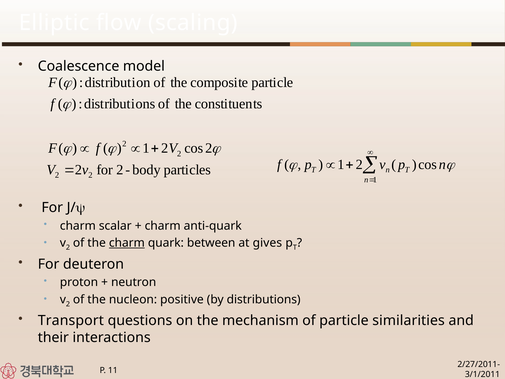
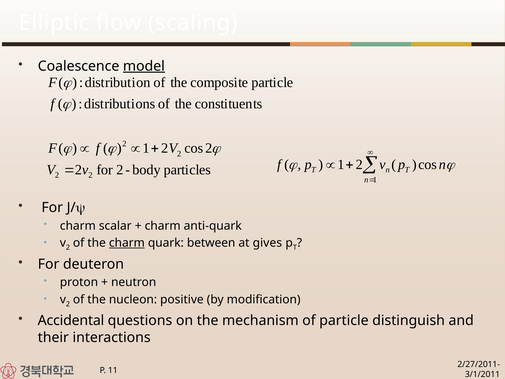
model underline: none -> present (144, 66)
distributions: distributions -> modification (264, 299)
Transport: Transport -> Accidental (71, 320)
similarities: similarities -> distinguish (409, 320)
